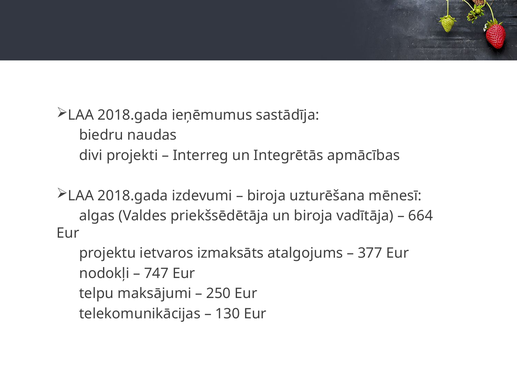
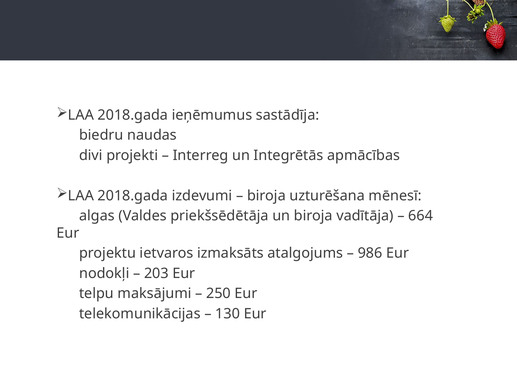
377: 377 -> 986 (370, 253)
747: 747 -> 203 (156, 273)
